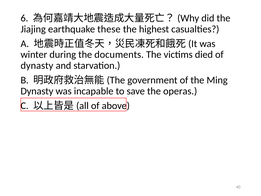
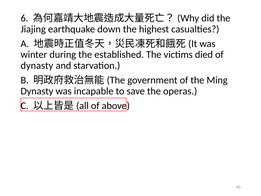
these: these -> down (109, 29)
documents: documents -> established (119, 55)
